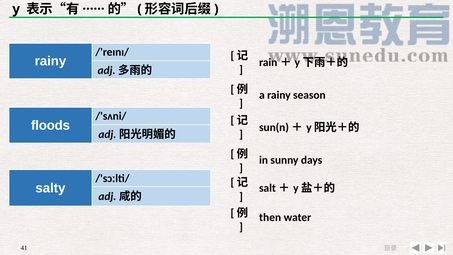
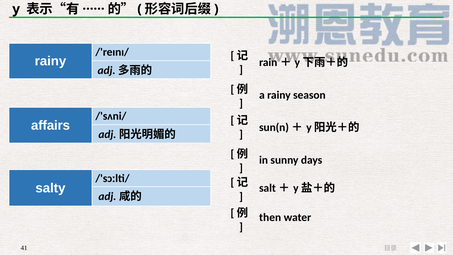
floods: floods -> affairs (51, 125)
